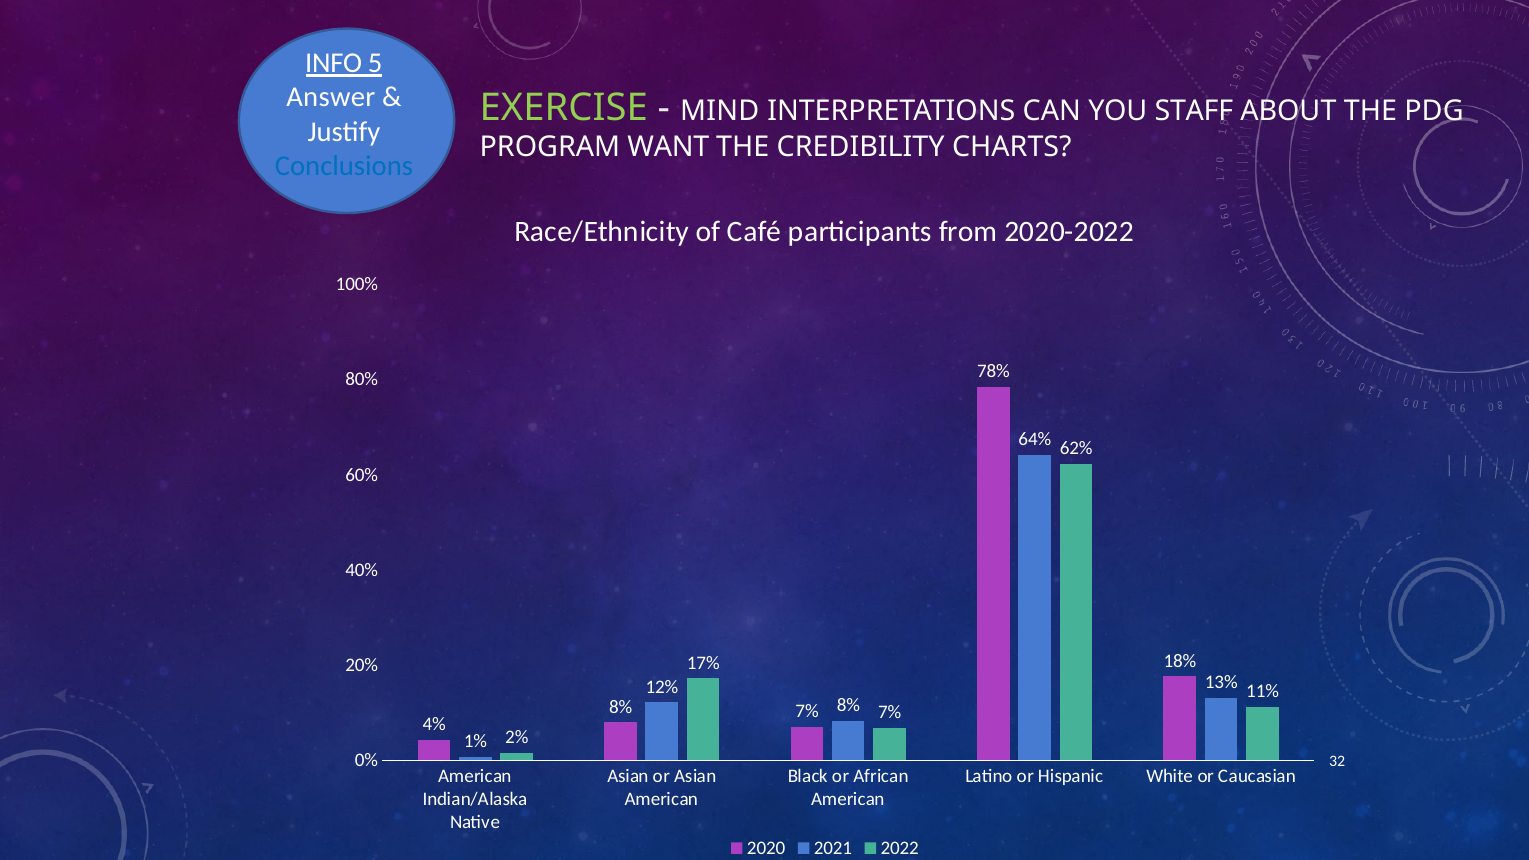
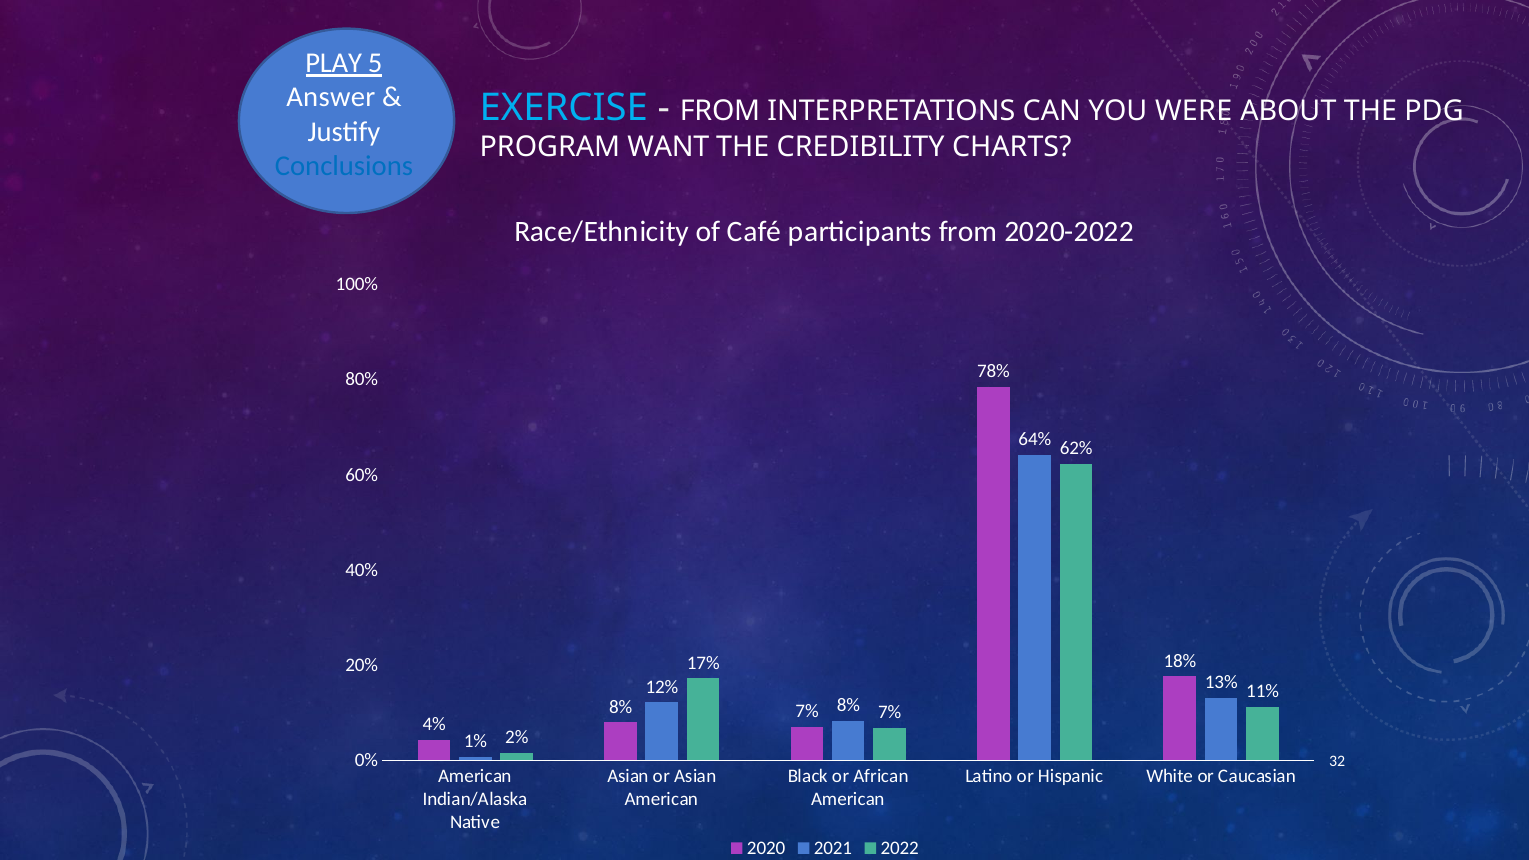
INFO: INFO -> PLAY (334, 63)
EXERCISE colour: light green -> light blue (564, 108)
MIND: MIND -> FROM (720, 111)
STAFF: STAFF -> WERE (1194, 111)
